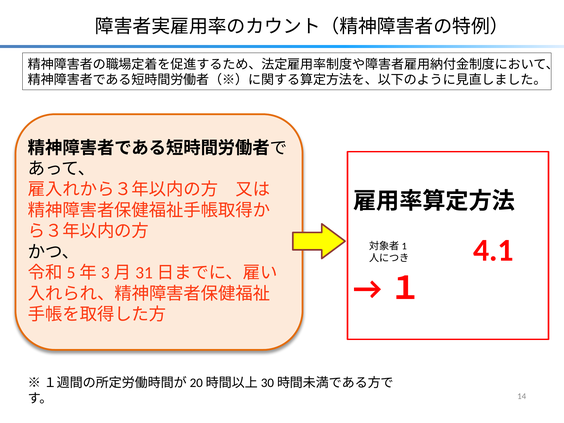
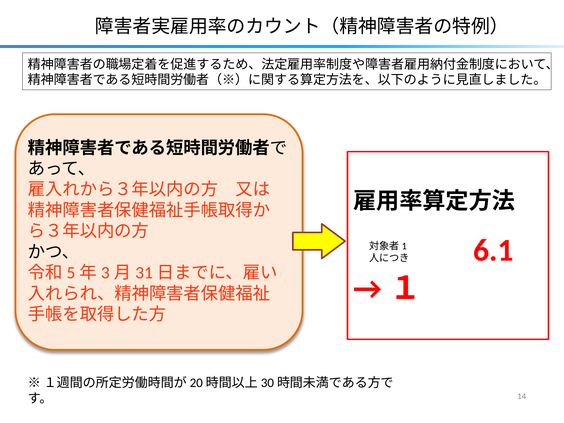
4.1: 4.1 -> 6.1 (493, 250)
